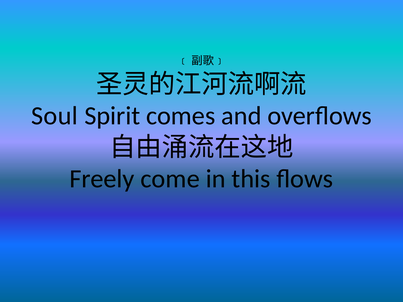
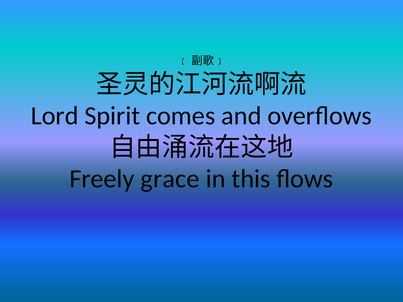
Soul: Soul -> Lord (55, 116)
come: come -> grace (170, 179)
